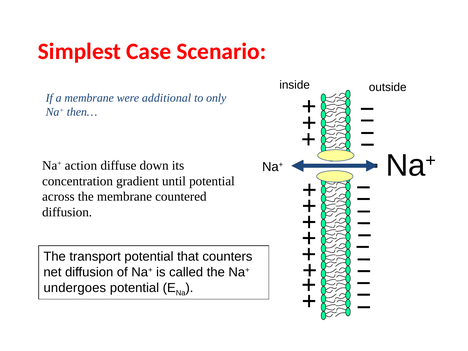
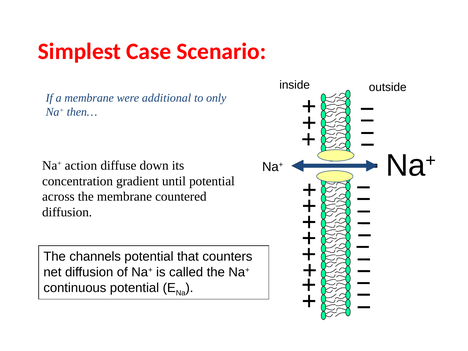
transport: transport -> channels (95, 257)
undergoes: undergoes -> continuous (75, 288)
